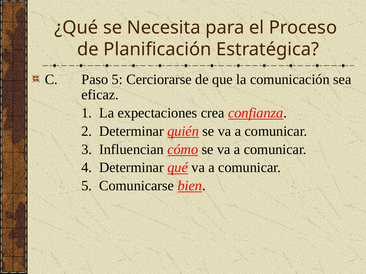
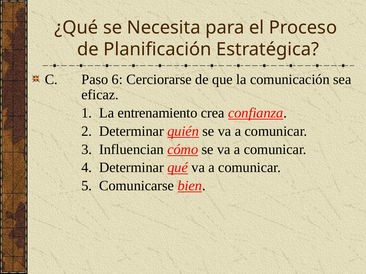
Paso 5: 5 -> 6 (117, 80)
expectaciones: expectaciones -> entrenamiento (158, 113)
